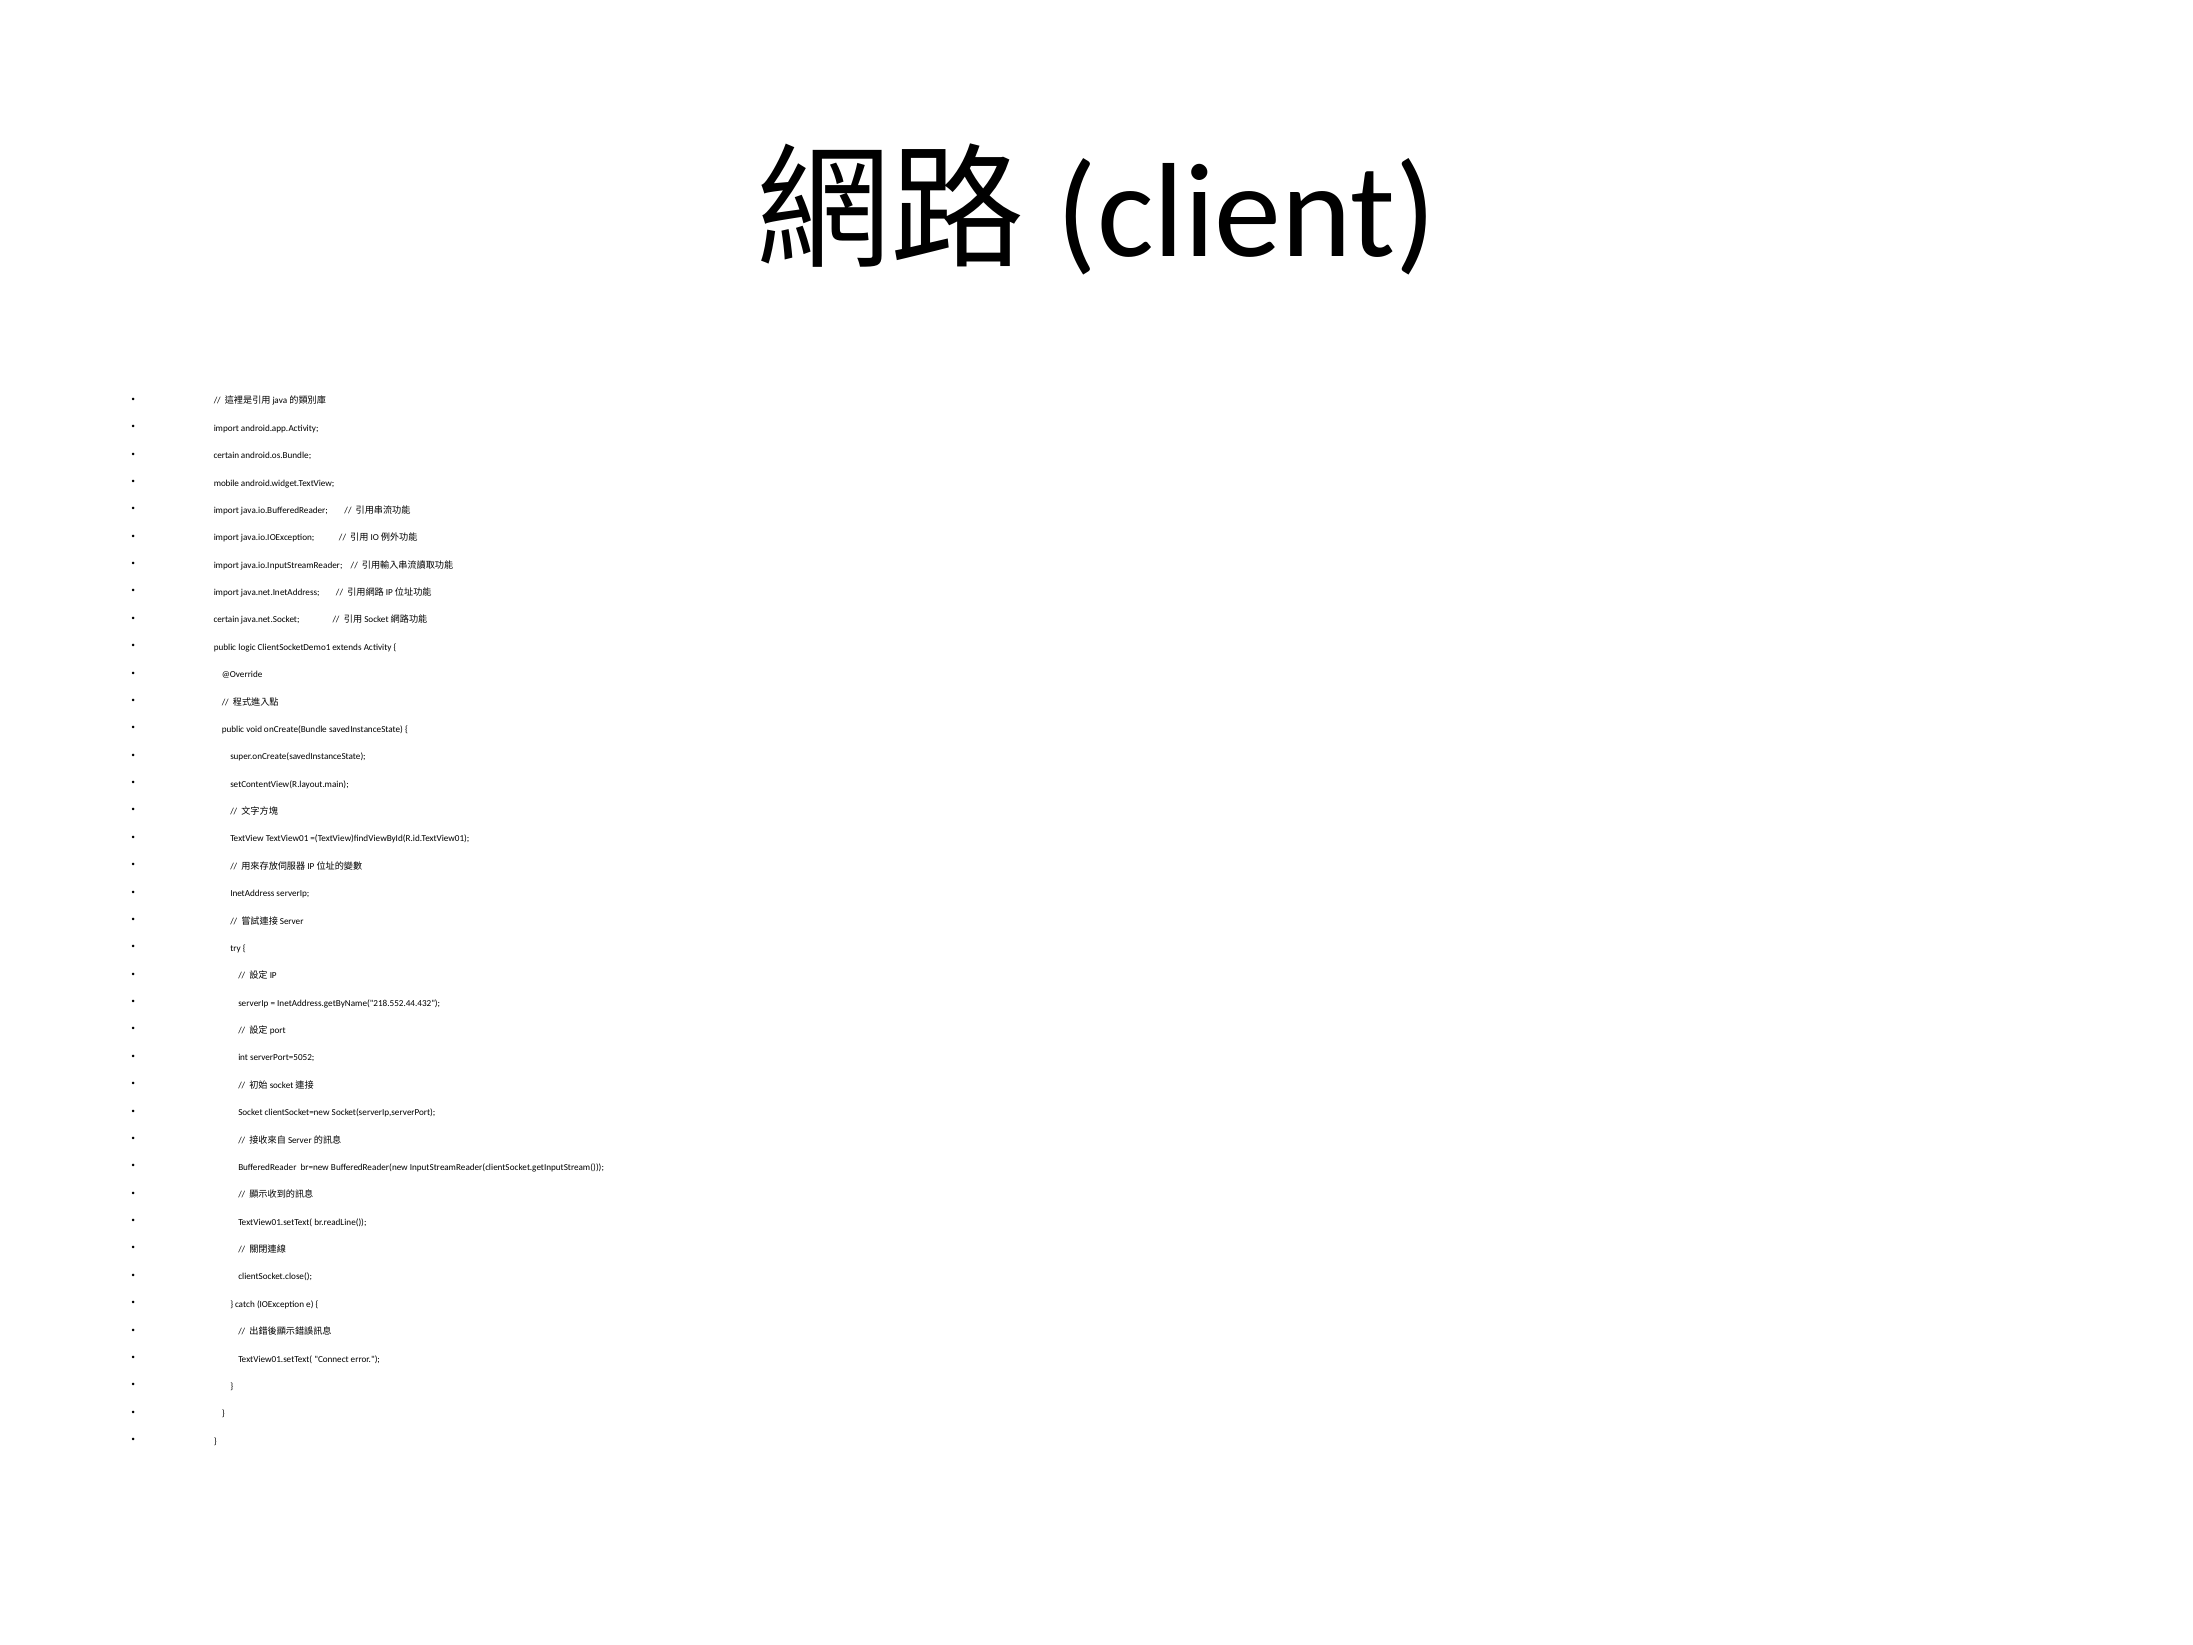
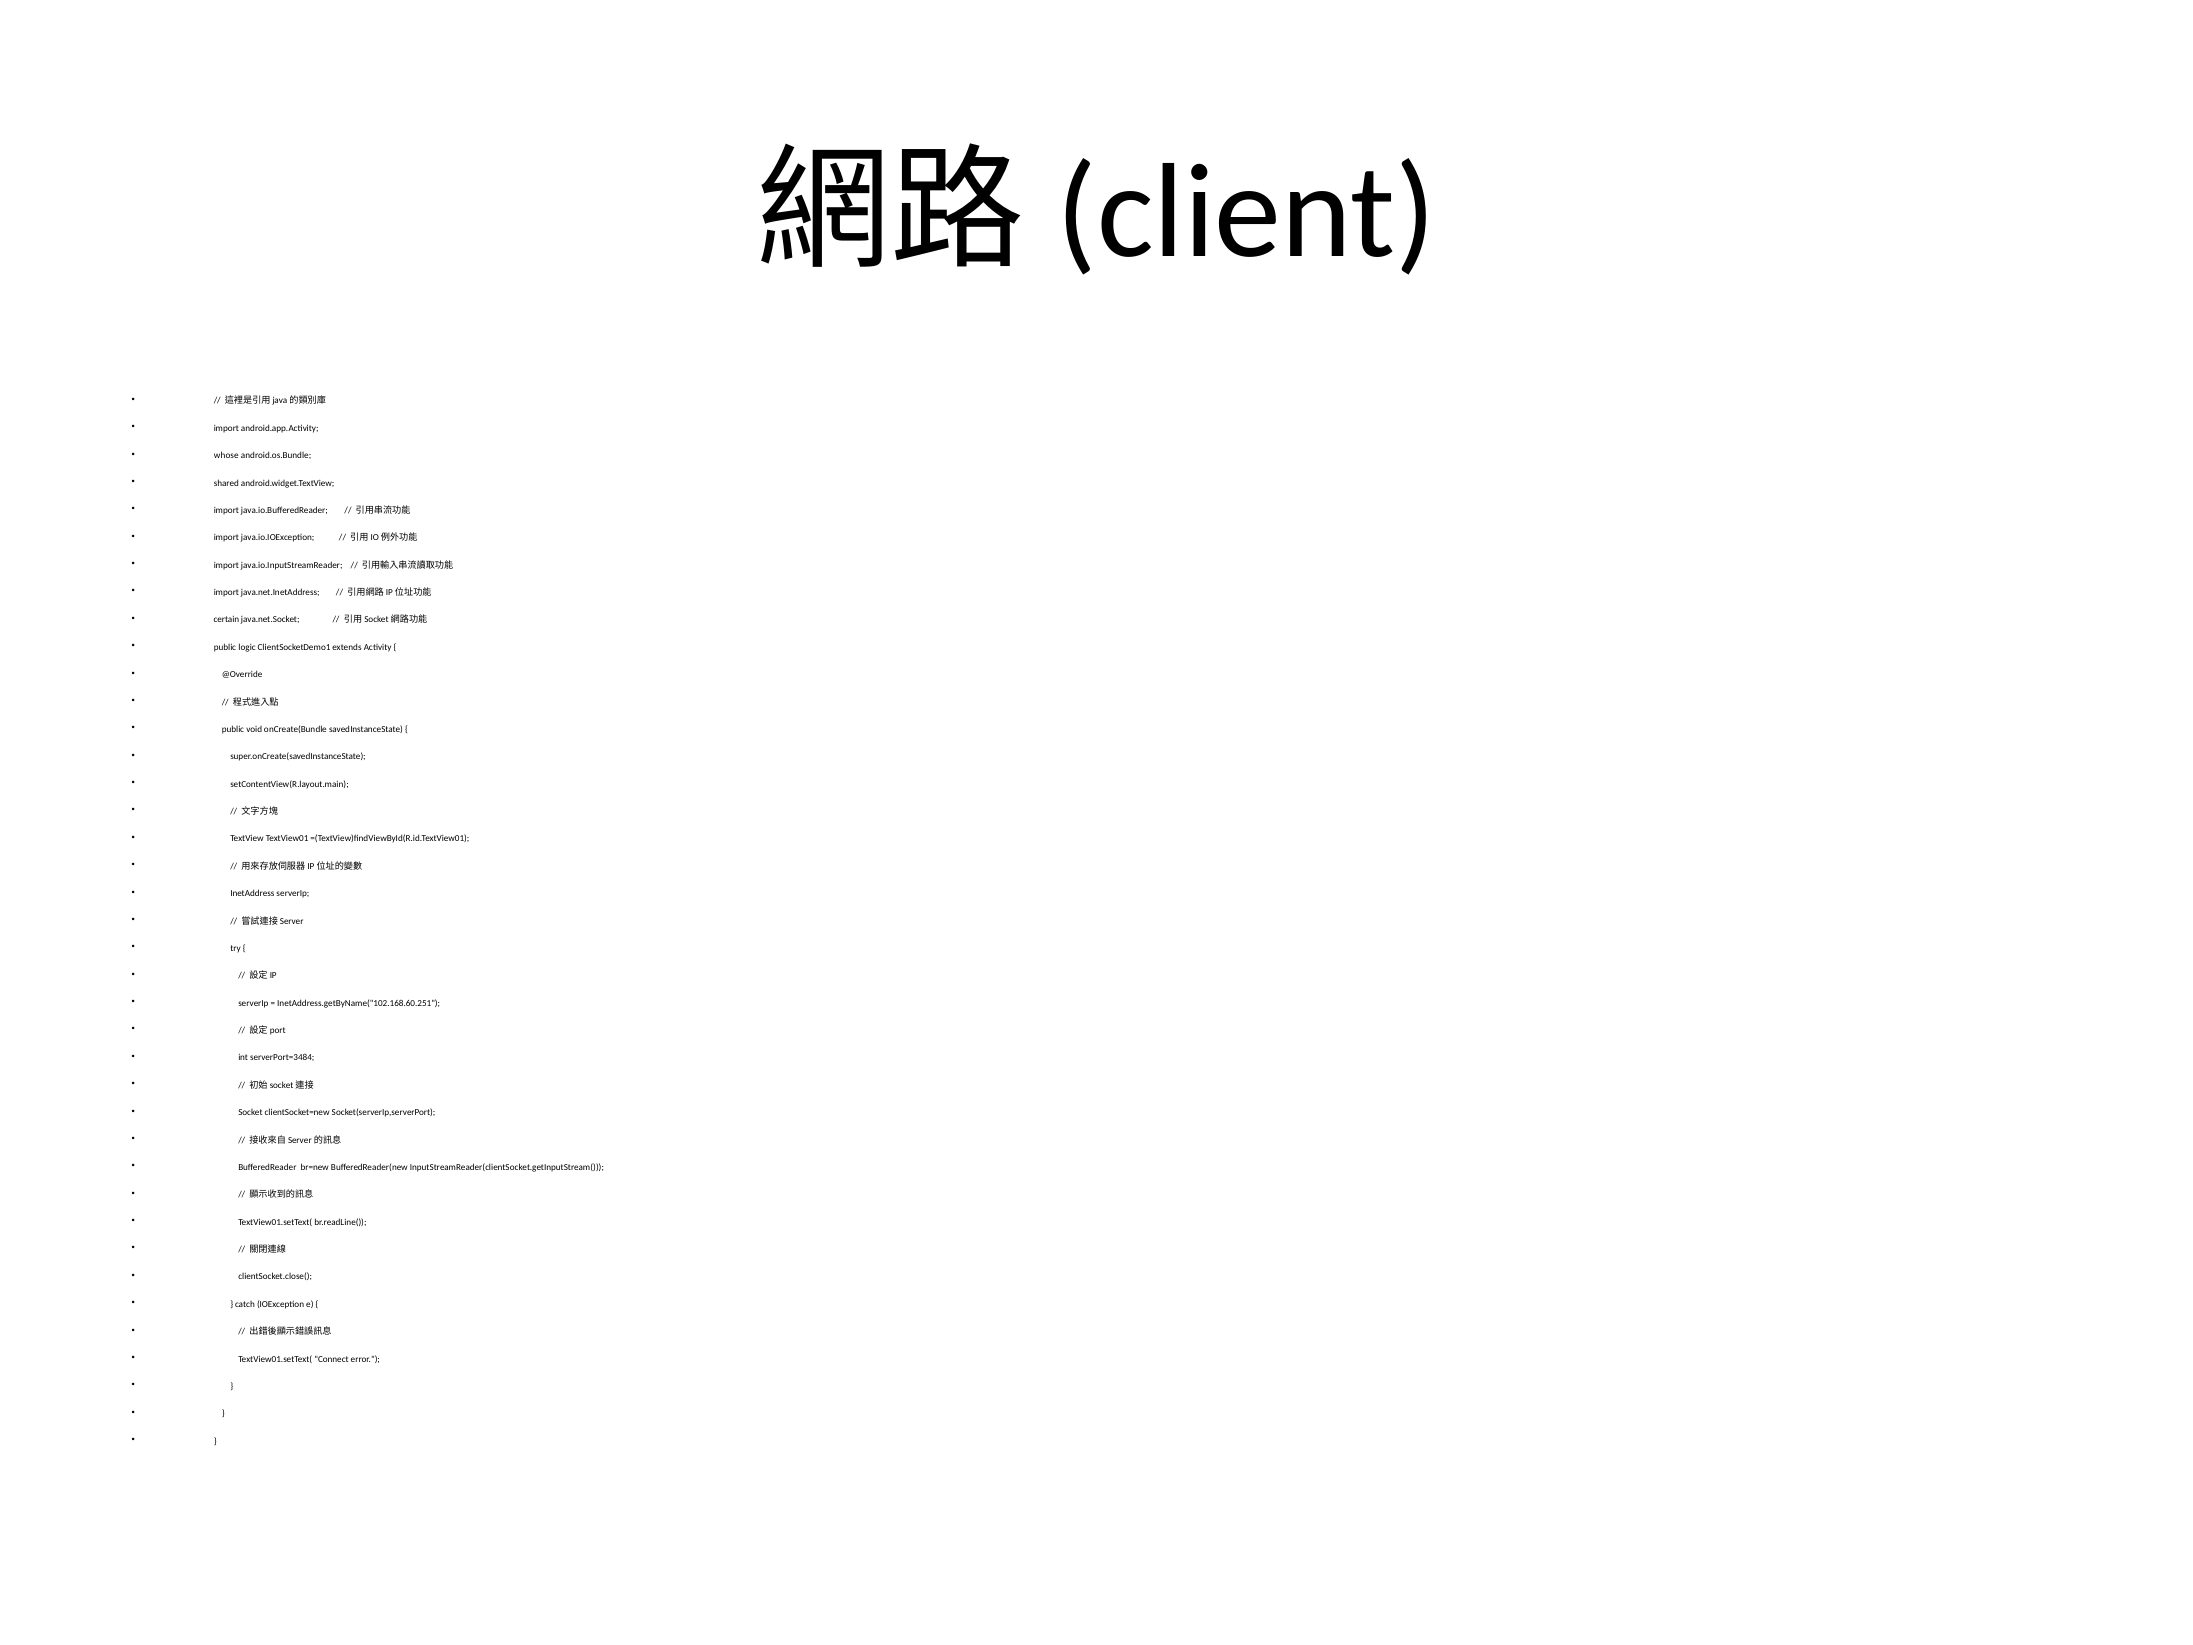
certain: certain -> whose (226, 456)
mobile: mobile -> shared (226, 483)
InetAddress.getByName("218.552.44.432: InetAddress.getByName("218.552.44.432 -> InetAddress.getByName("102.168.60.251 (359, 1003)
serverPort=5052: serverPort=5052 -> serverPort=3484 (282, 1058)
